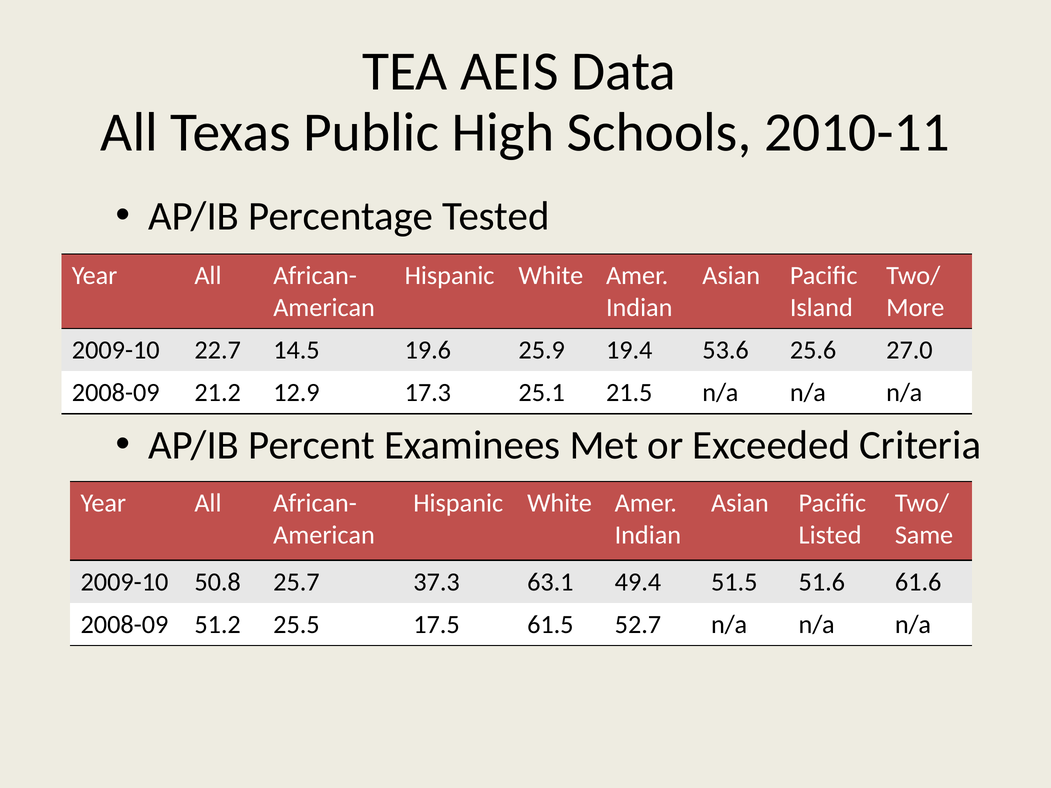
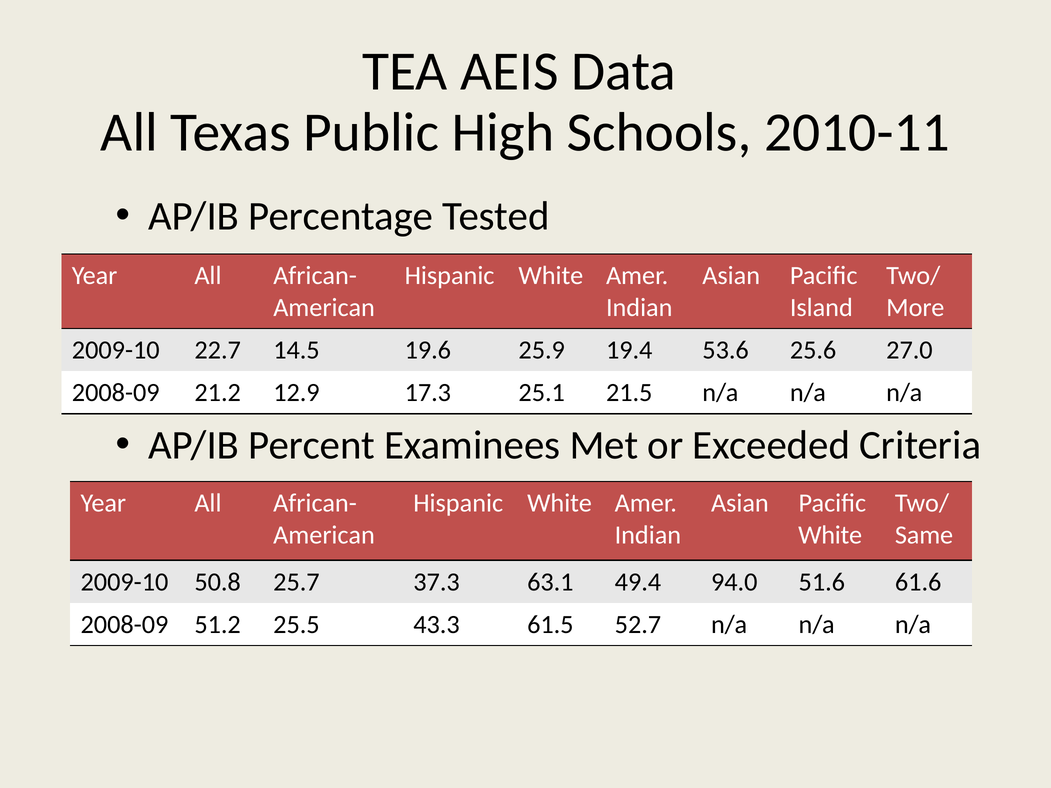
Listed: Listed -> White (830, 535)
51.5: 51.5 -> 94.0 (734, 582)
17.5: 17.5 -> 43.3 (437, 625)
